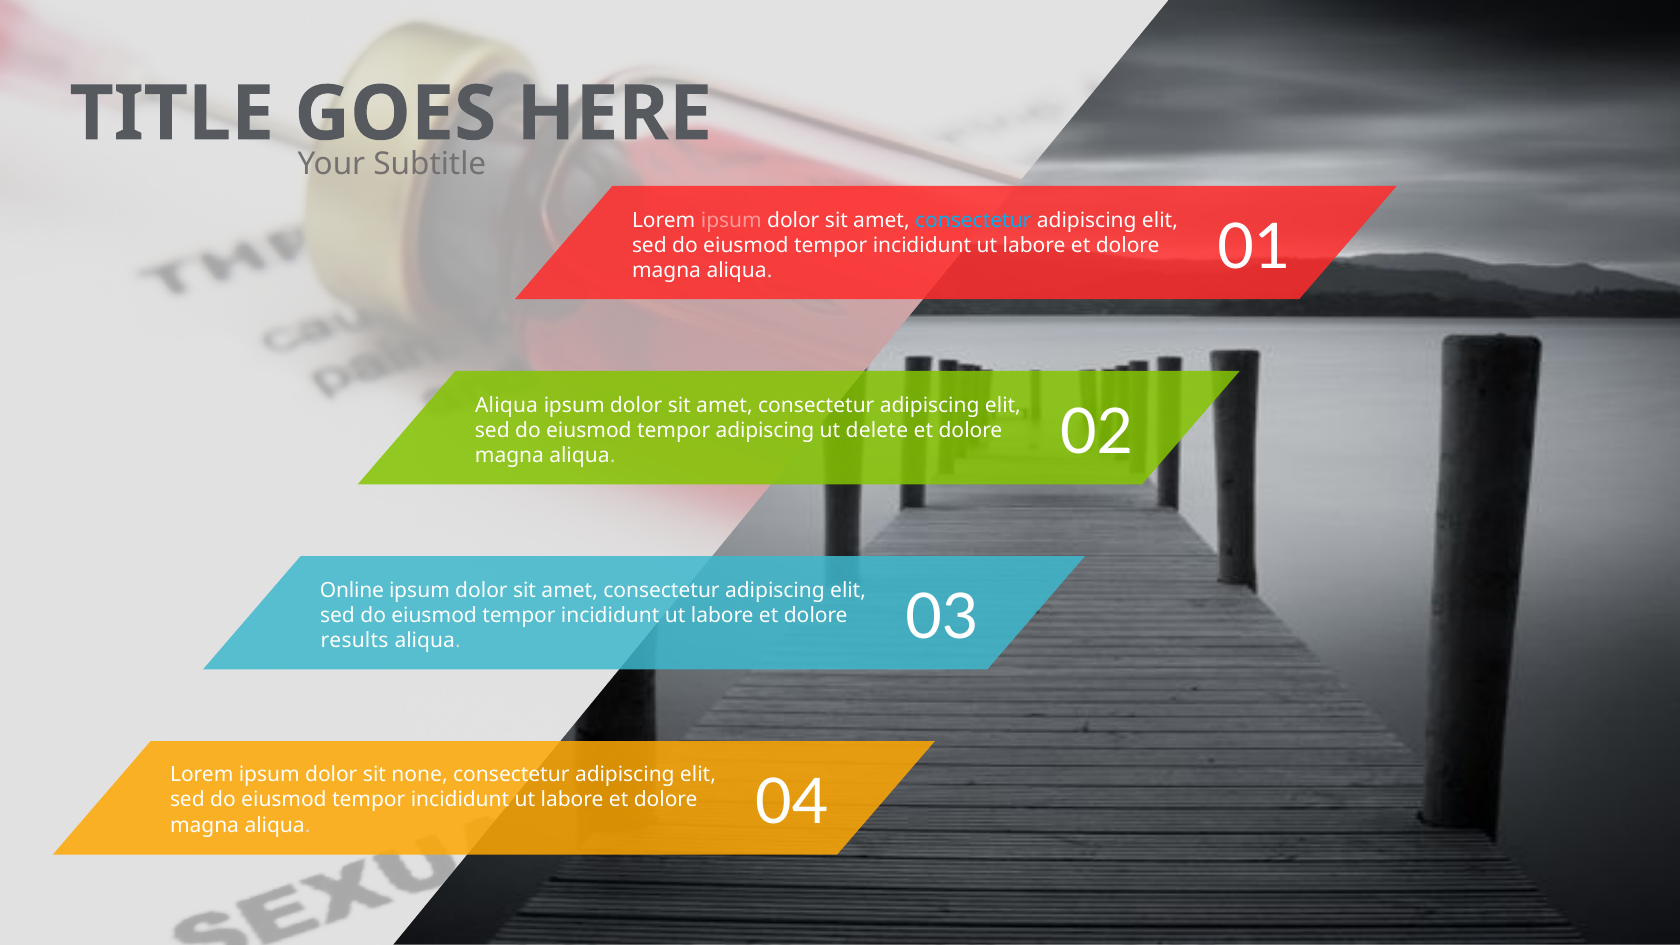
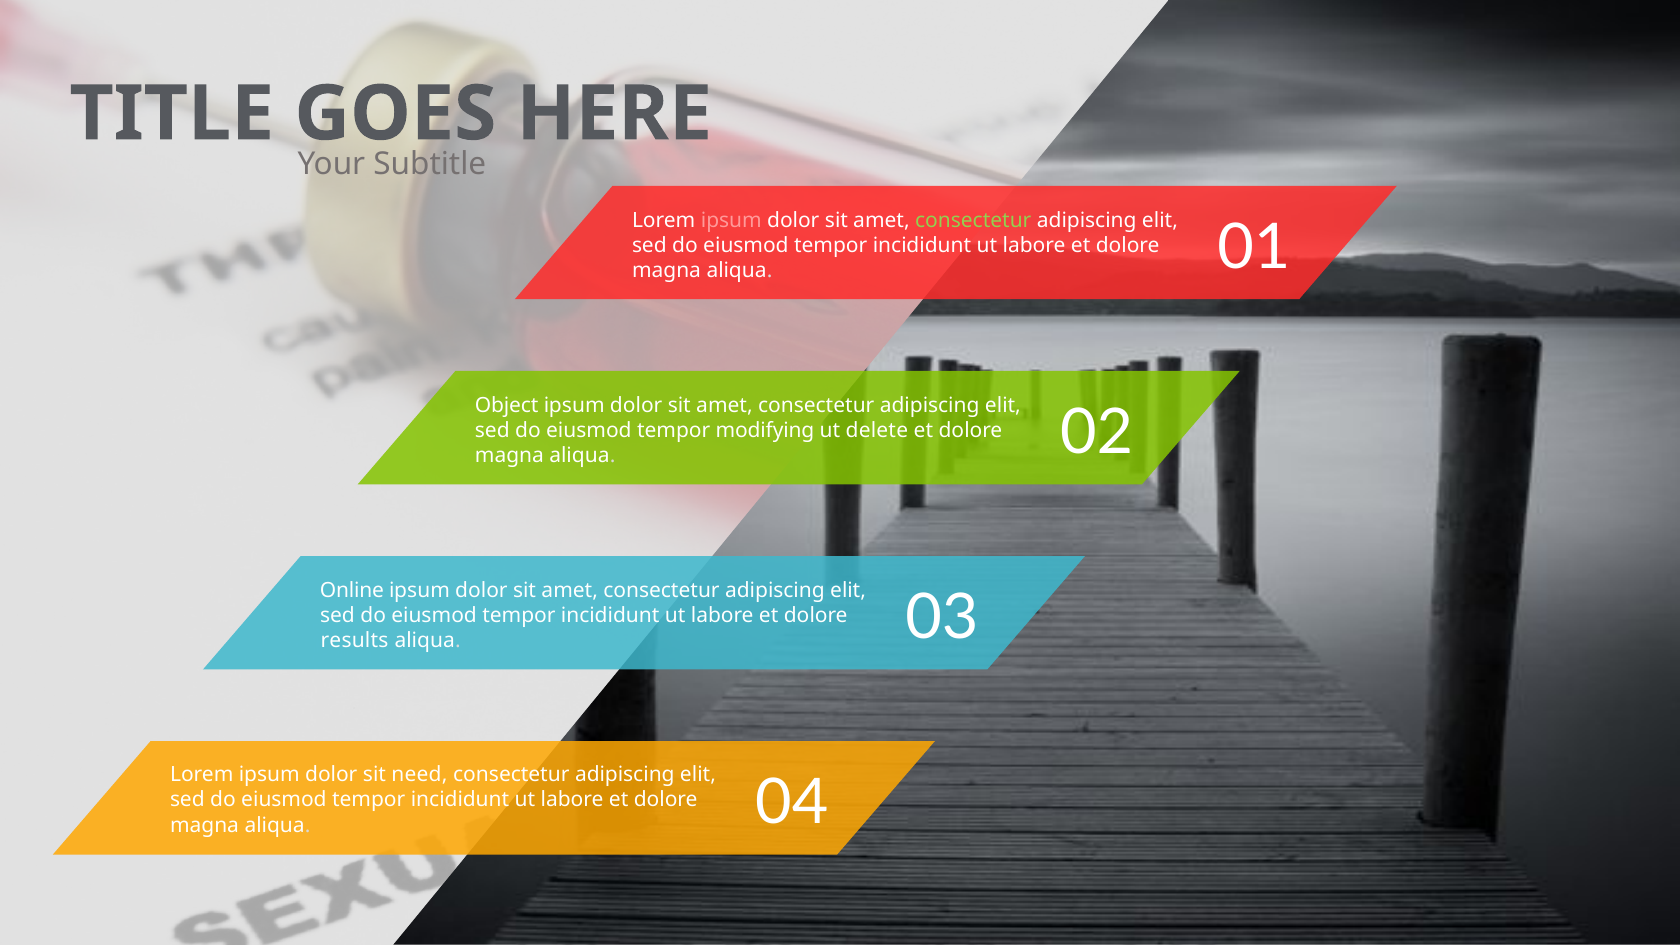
consectetur colour: light blue -> light green (973, 220)
Aliqua: Aliqua -> Object (507, 405)
tempor adipiscing: adipiscing -> modifying (765, 430)
none: none -> need (419, 775)
